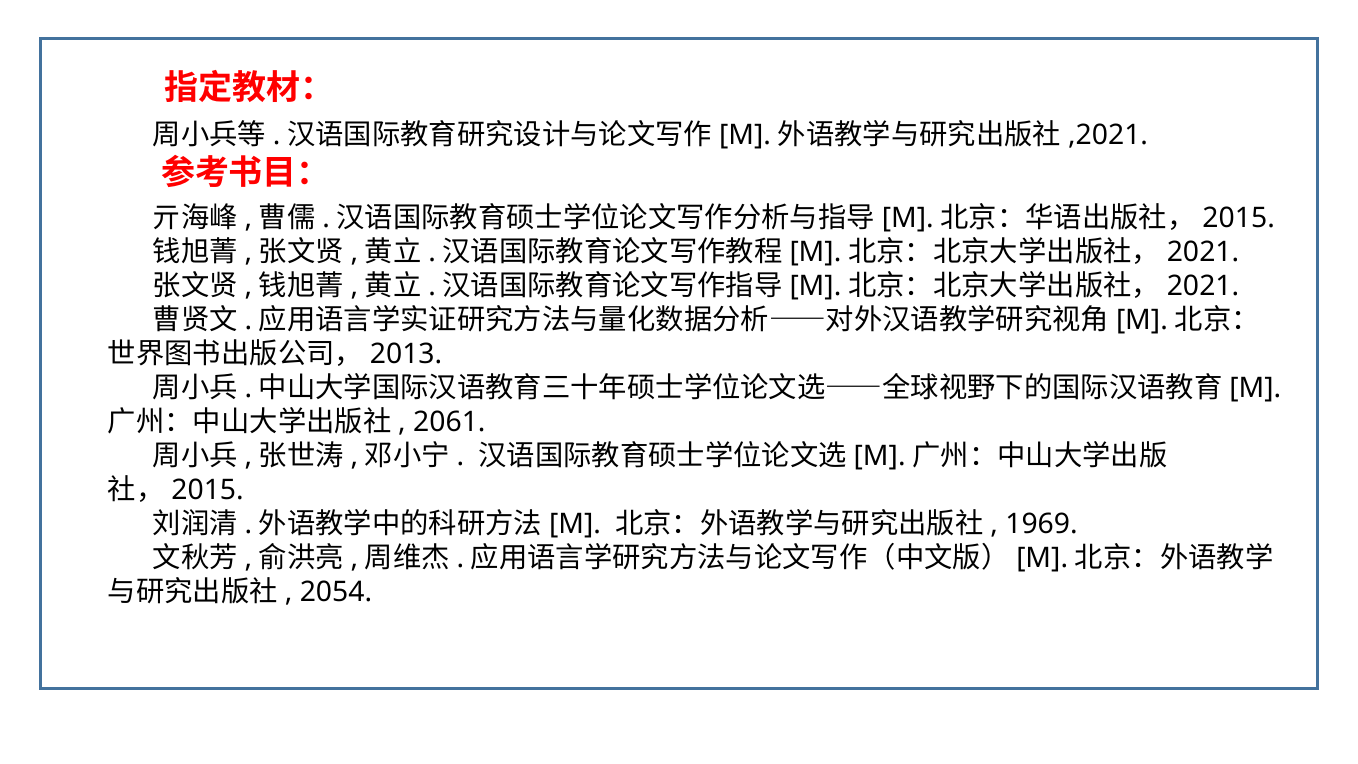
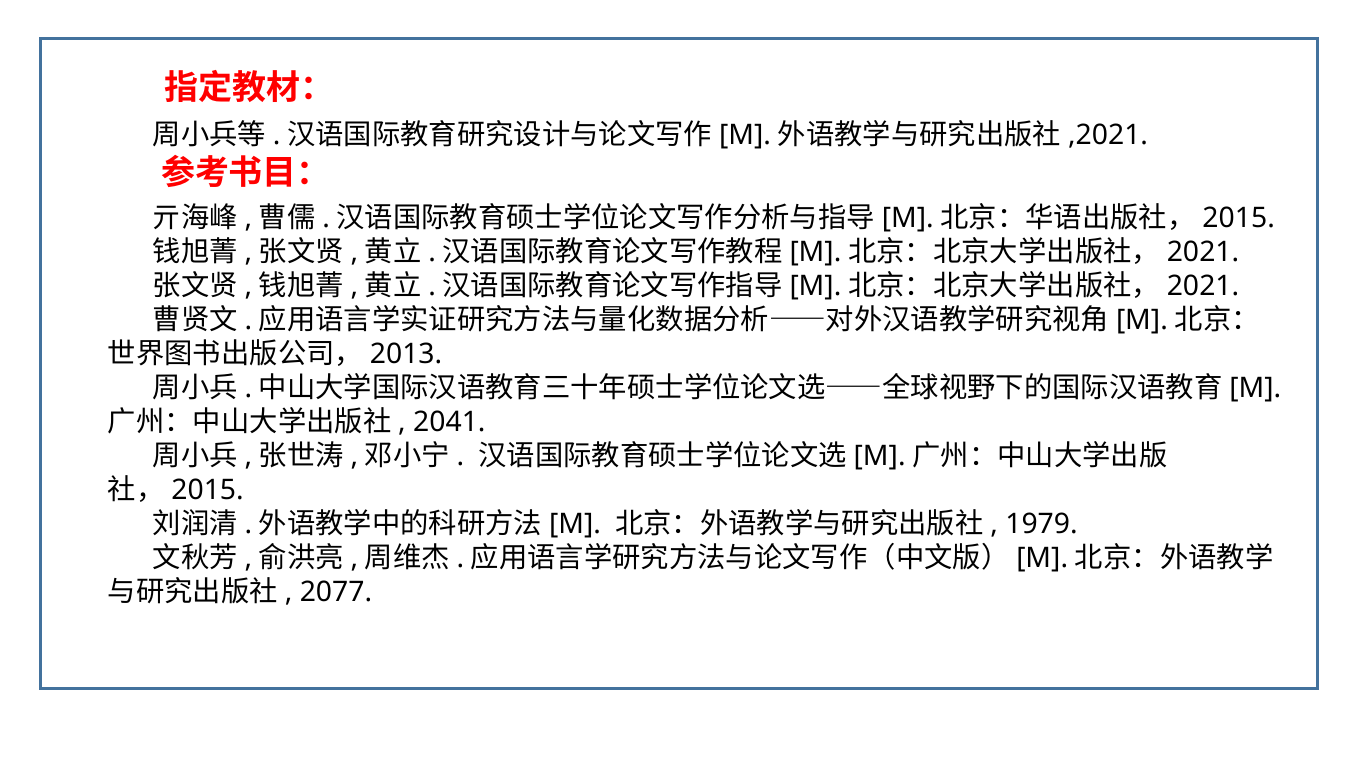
2061: 2061 -> 2041 (449, 422)
1969: 1969 -> 1979 (1042, 524)
2054: 2054 -> 2077 (336, 592)
